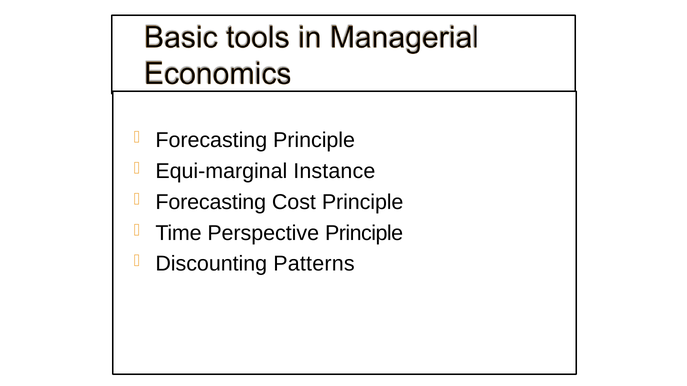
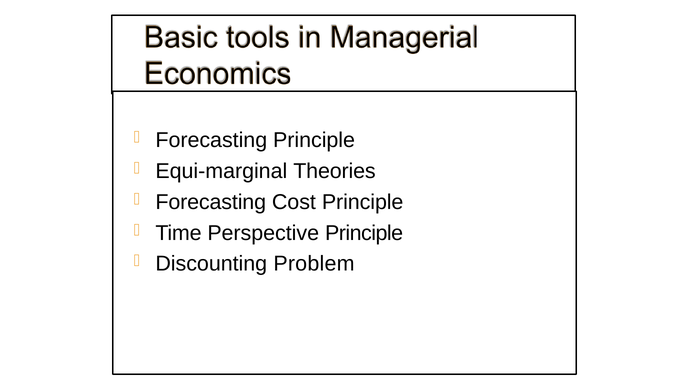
Instance: Instance -> Theories (334, 171)
Patterns: Patterns -> Problem (314, 264)
